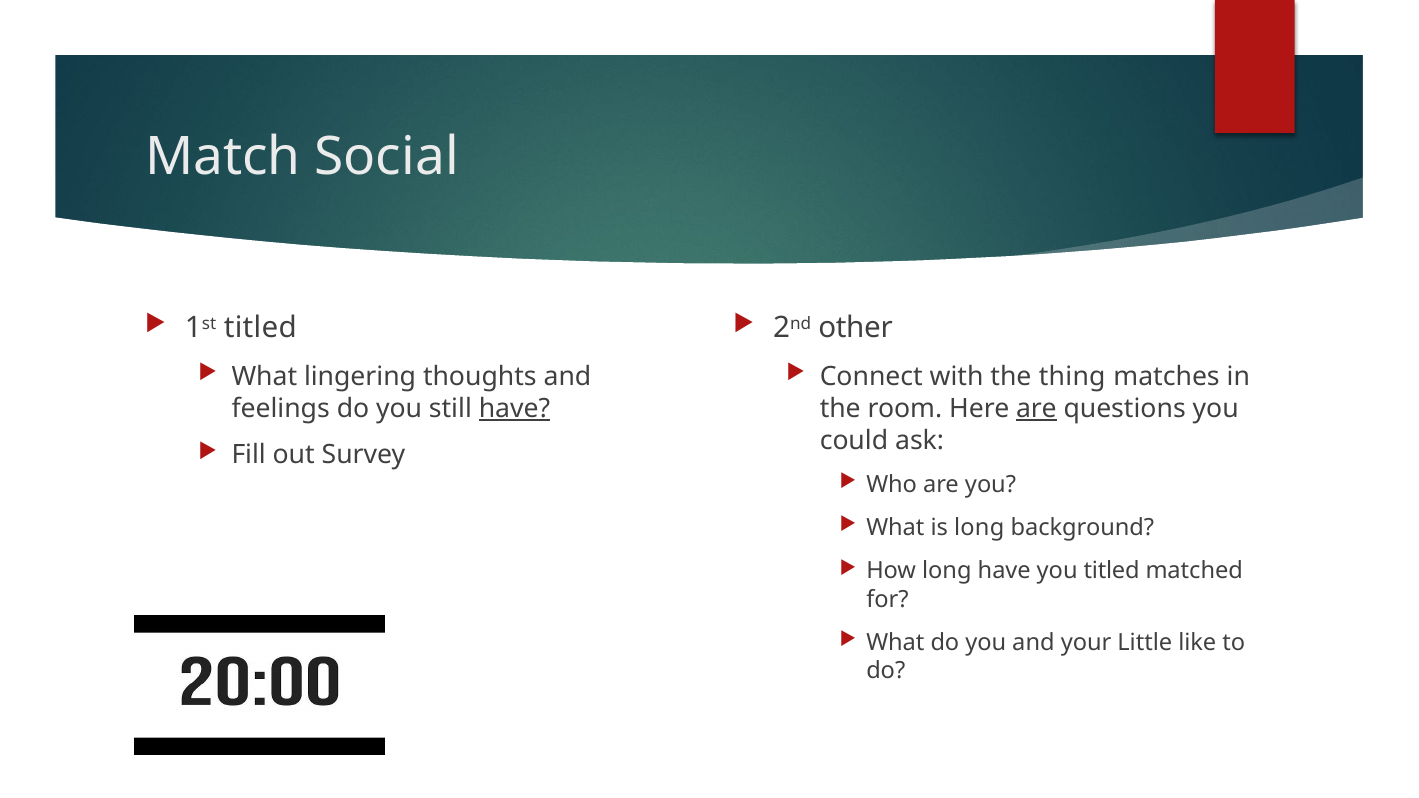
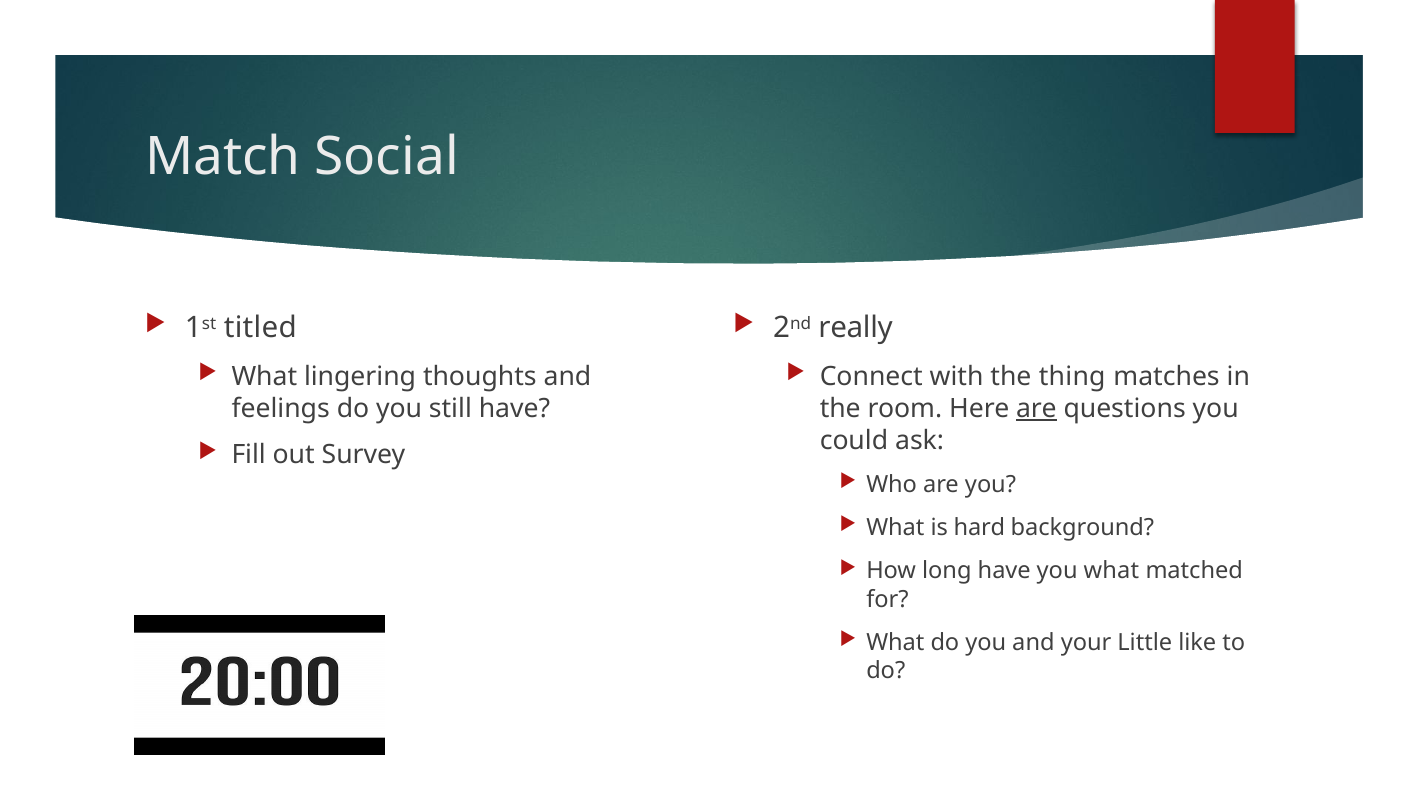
other: other -> really (856, 328)
have underline: present -> none (514, 408)
is long: long -> hard (979, 528)
you titled: titled -> what (1111, 571)
